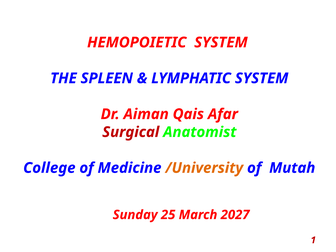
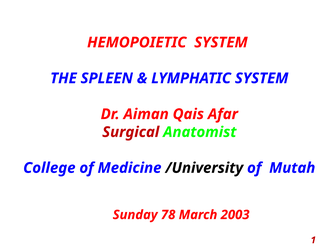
/University colour: orange -> black (204, 168)
25: 25 -> 78 (168, 215)
2027: 2027 -> 2003 (235, 215)
